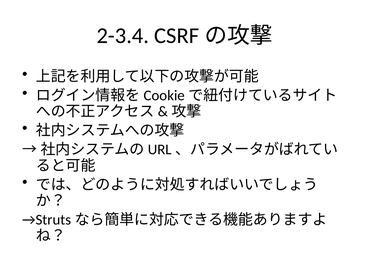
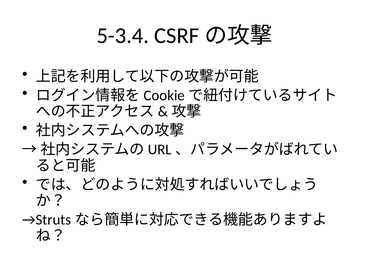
2-3.4: 2-3.4 -> 5-3.4 (123, 36)
